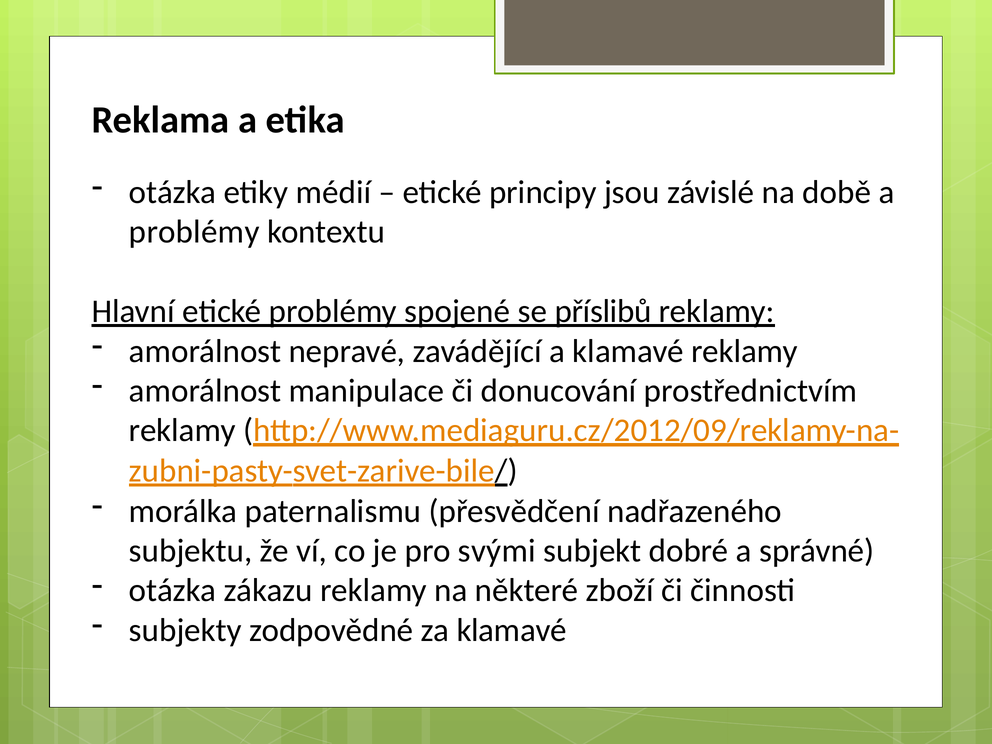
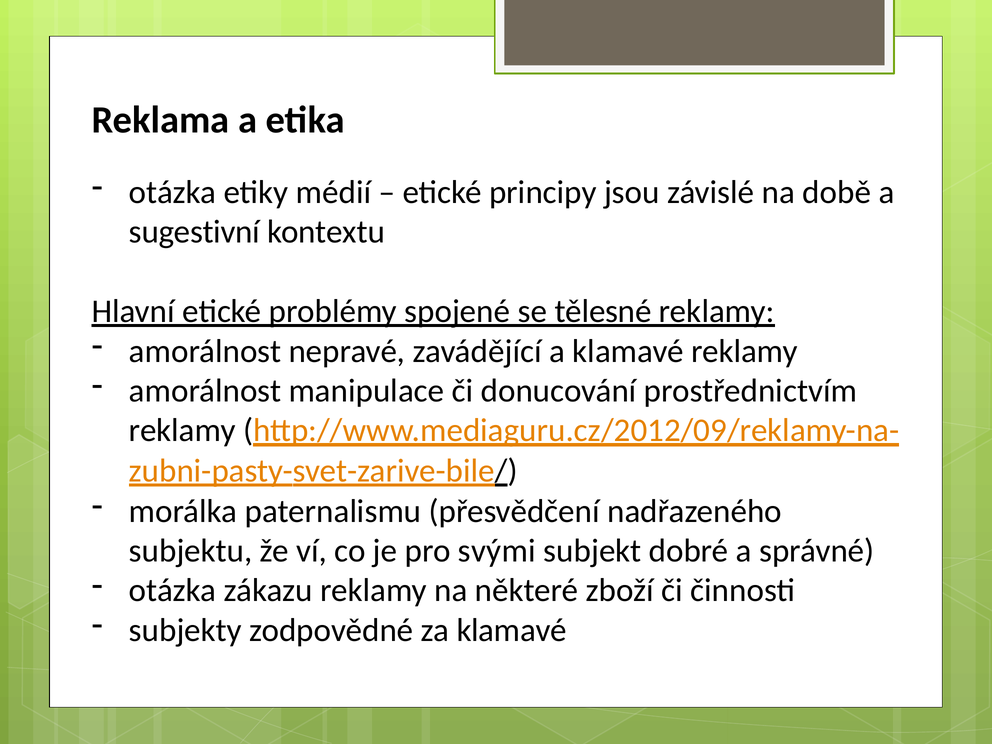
problémy: problémy -> sugestivní (194, 232)
příslibů: příslibů -> tělesné (603, 311)
